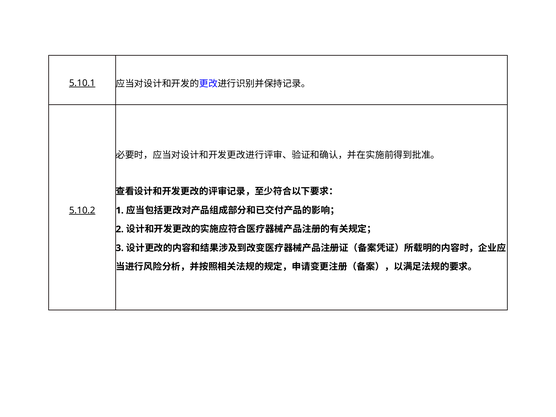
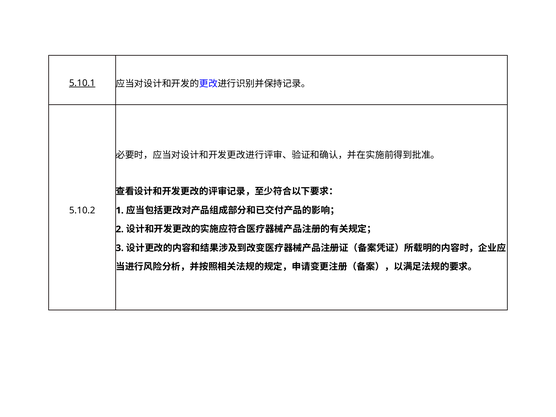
5.10.2 underline: present -> none (82, 210)
